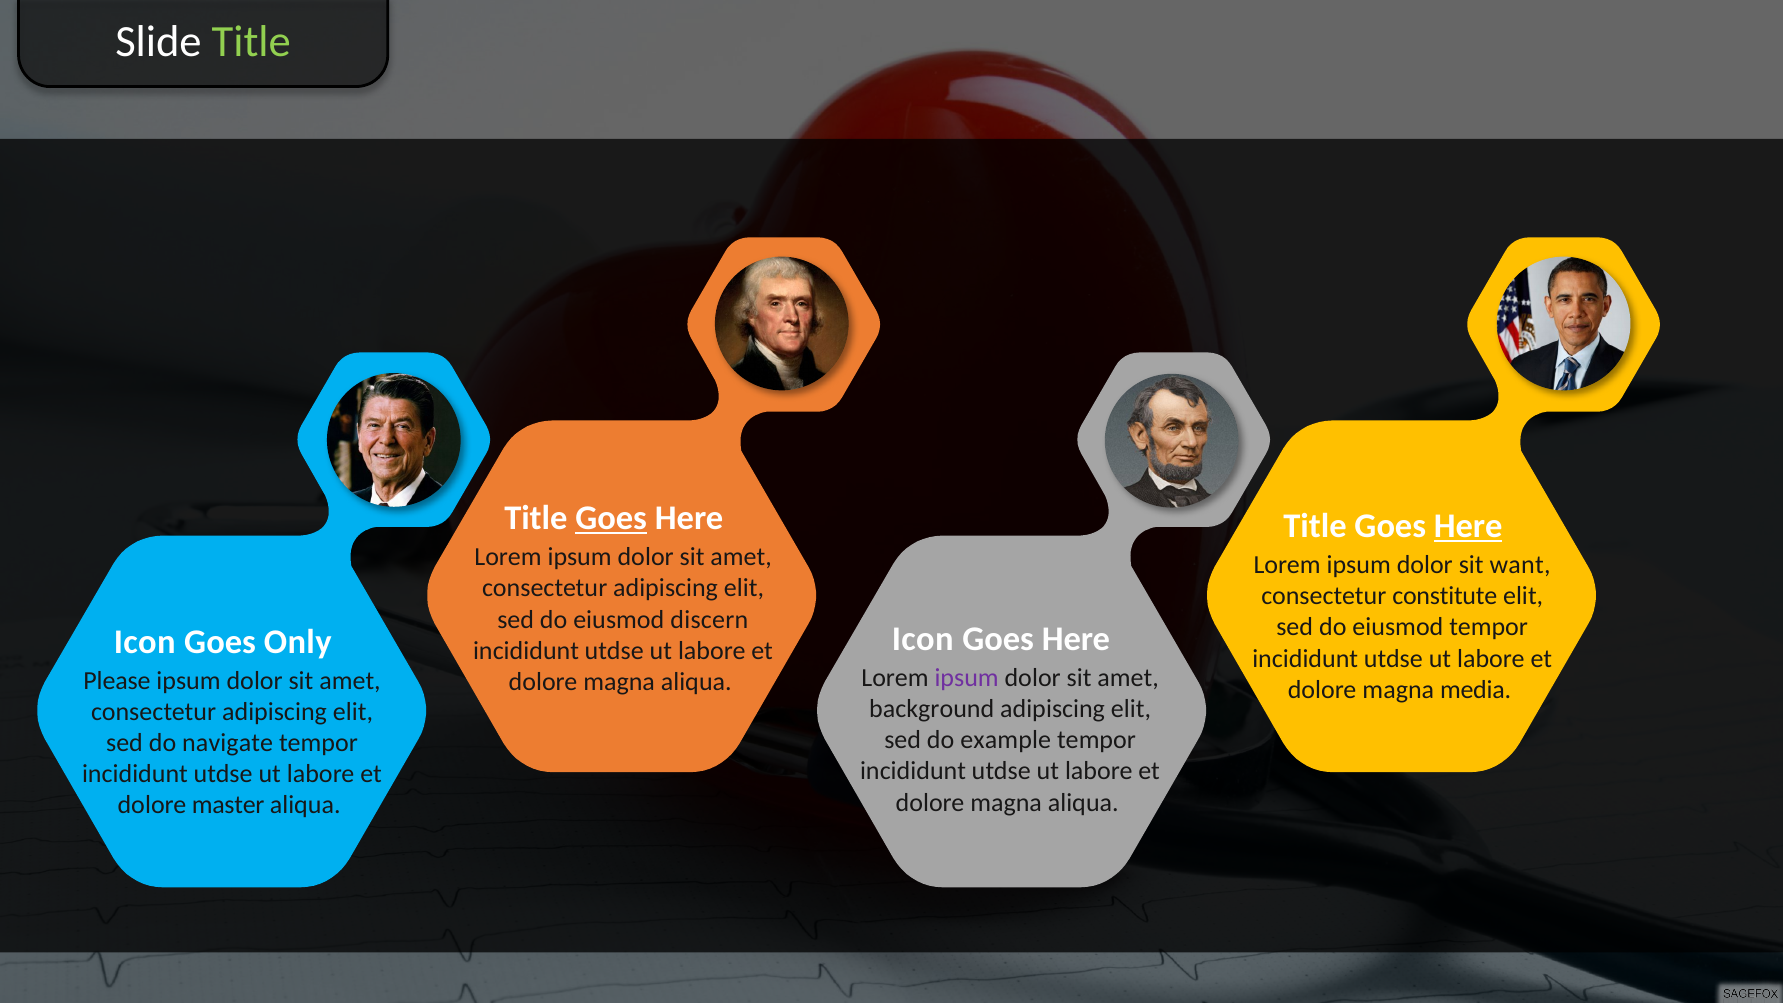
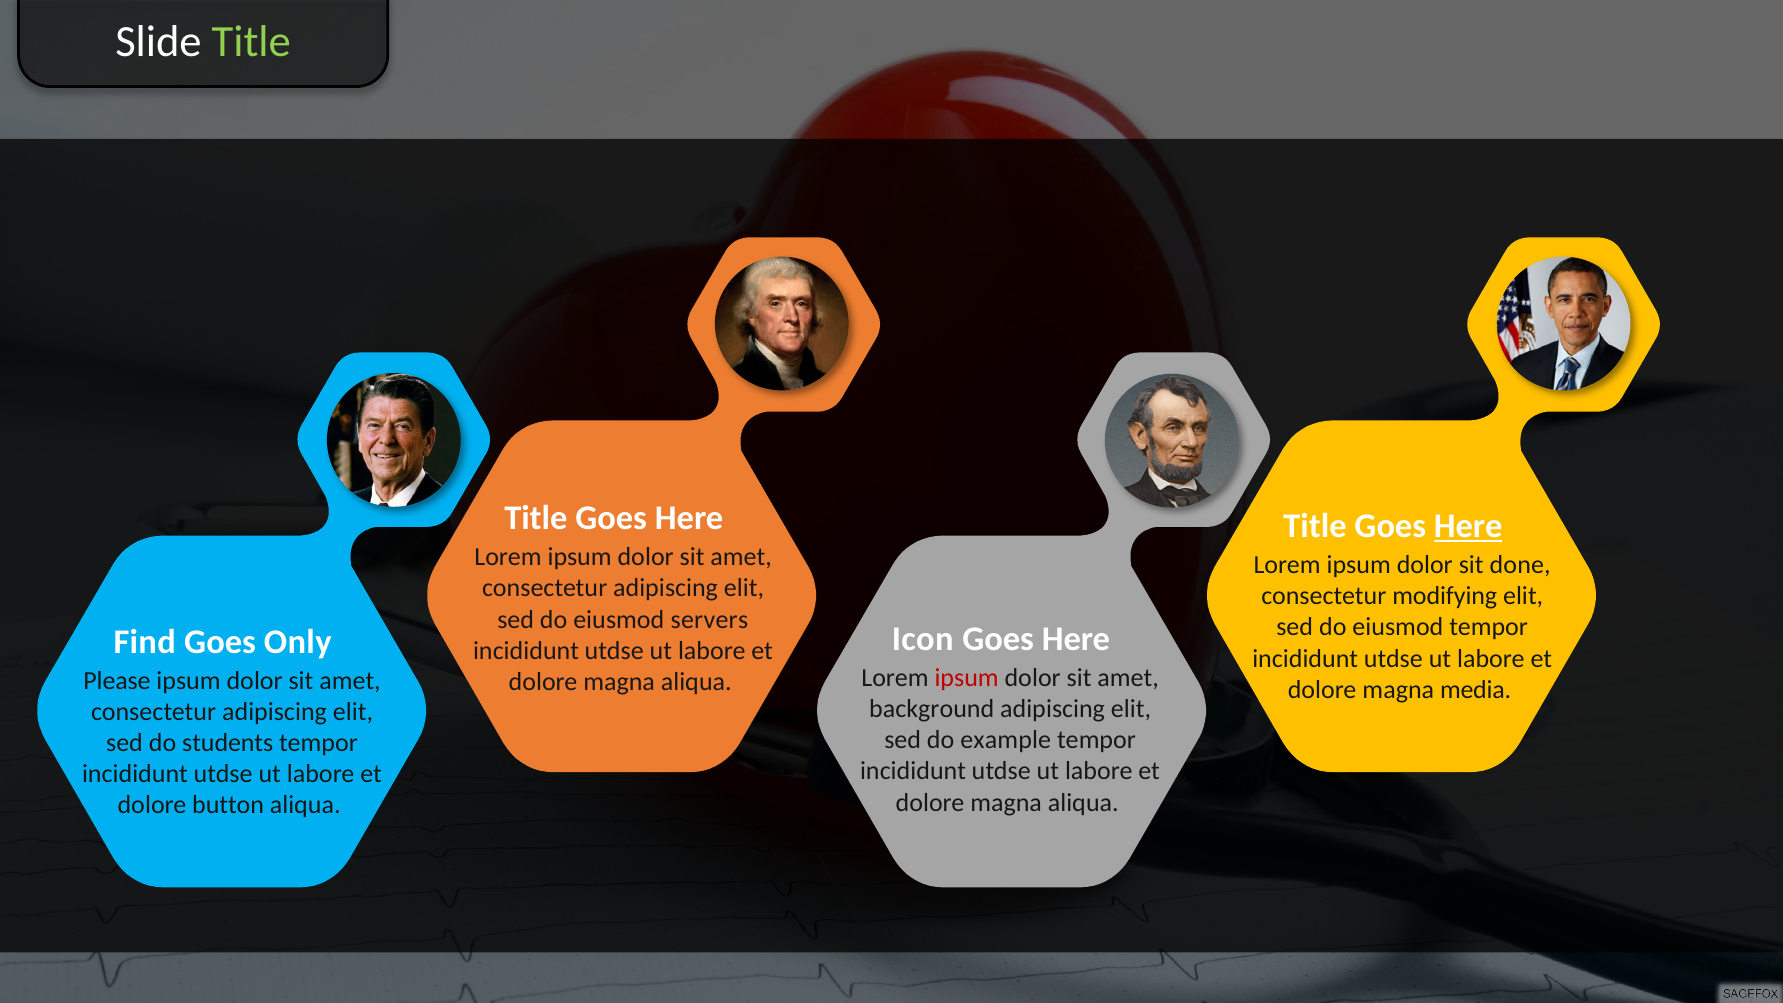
Goes underline: present -> none (611, 518)
want: want -> done (1520, 565)
constitute: constitute -> modifying (1445, 596)
discern: discern -> servers (709, 619)
Icon: Icon -> Find (145, 642)
ipsum colour: purple -> red (967, 678)
navigate: navigate -> students (228, 743)
master: master -> button (228, 805)
